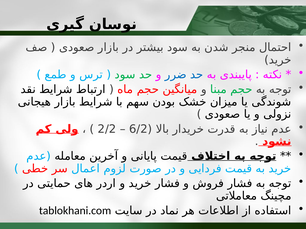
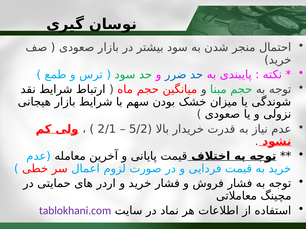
2/2: 2/2 -> 2/1 (107, 129)
6/2: 6/2 -> 5/2 (138, 129)
tablokhani.com colour: black -> purple (75, 211)
